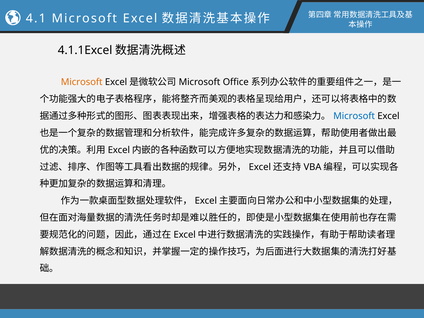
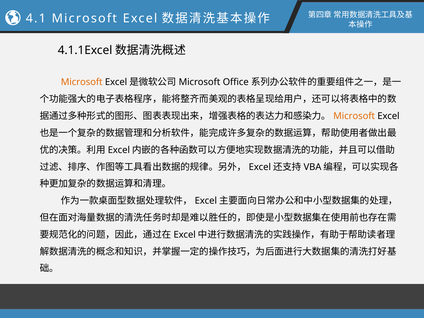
Microsoft colour: blue -> orange (354, 116)
